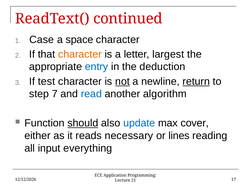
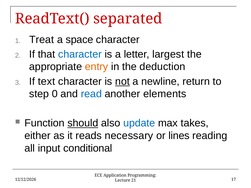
continued: continued -> separated (128, 19)
Case: Case -> Treat (42, 40)
character colour: orange -> blue (80, 54)
entry colour: blue -> orange (97, 67)
test: test -> text (47, 81)
return underline: present -> none (196, 81)
7: 7 -> 0 (55, 94)
algorithm: algorithm -> elements (165, 94)
cover: cover -> takes (195, 123)
everything: everything -> conditional (88, 148)
